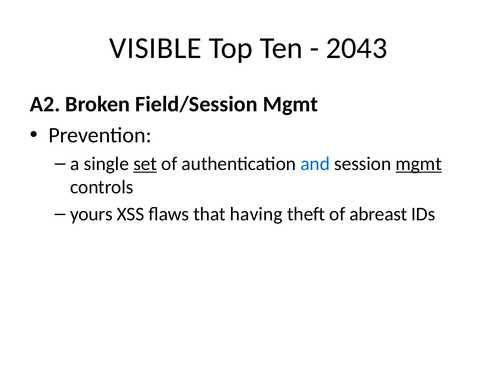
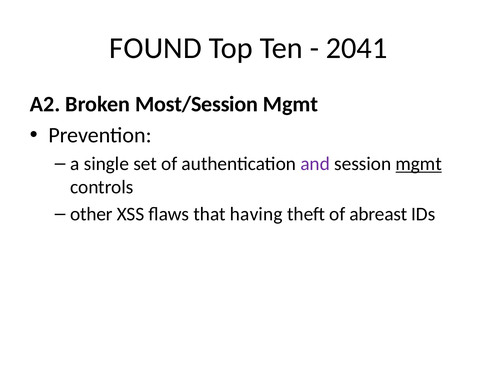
VISIBLE: VISIBLE -> FOUND (156, 48)
2043: 2043 -> 2041 (357, 48)
Field/Session: Field/Session -> Most/Session (197, 104)
set underline: present -> none (145, 164)
and colour: blue -> purple (315, 164)
yours: yours -> other (91, 214)
